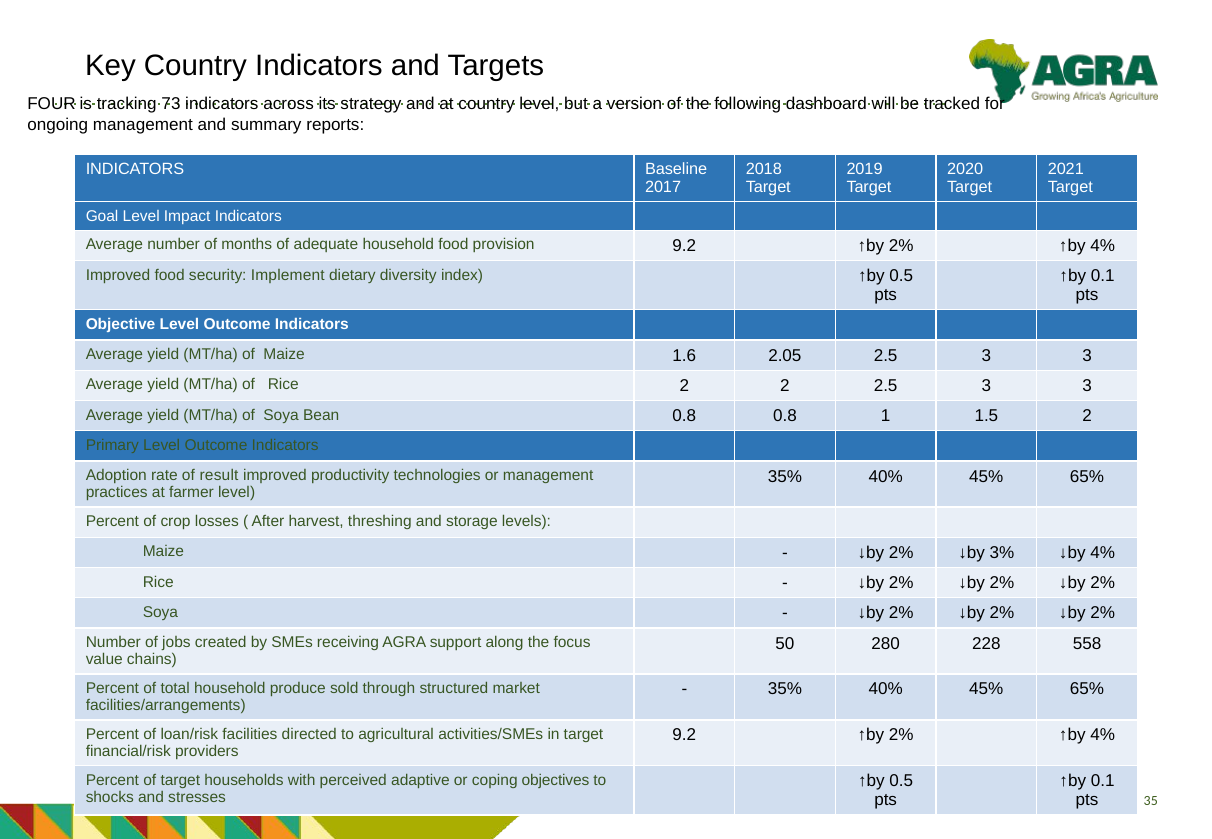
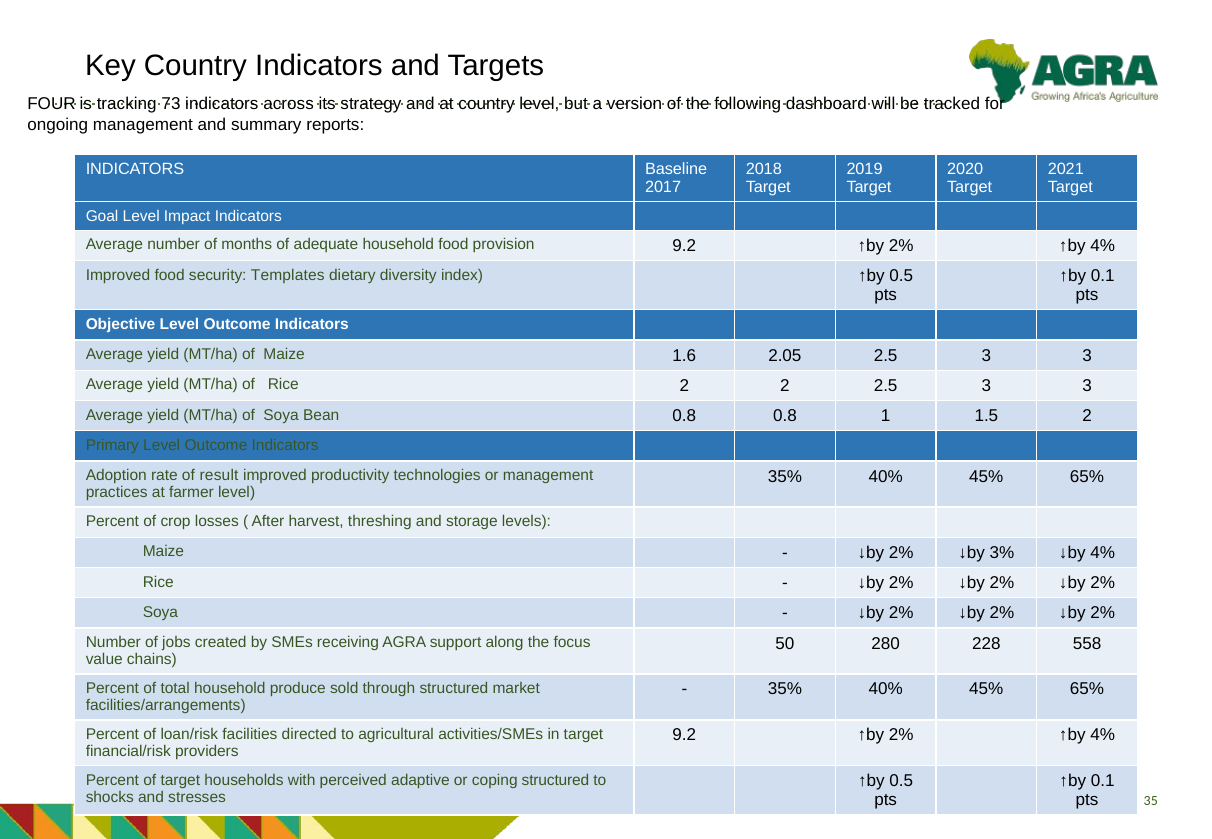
Implement: Implement -> Templates (288, 275)
coping objectives: objectives -> structured (555, 780)
